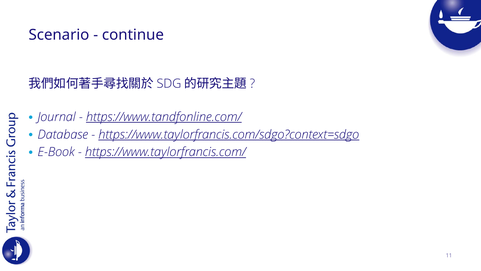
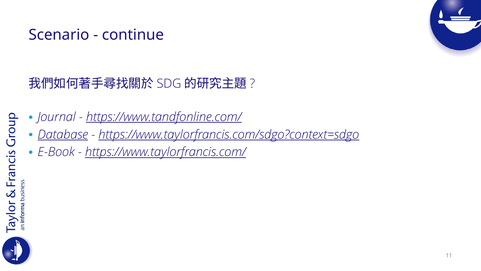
Database underline: none -> present (63, 134)
